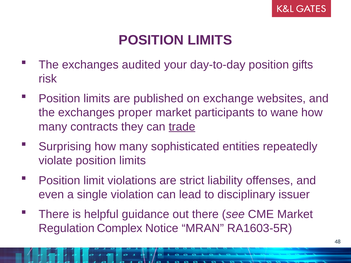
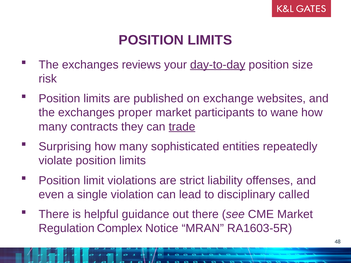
audited: audited -> reviews (141, 65)
day-to-day underline: none -> present (218, 65)
gifts: gifts -> size (303, 65)
issuer: issuer -> called (294, 195)
